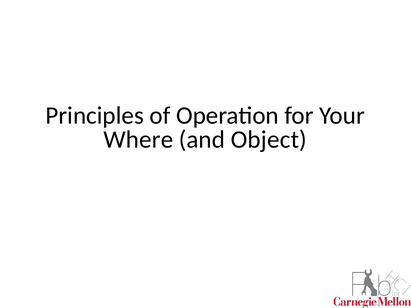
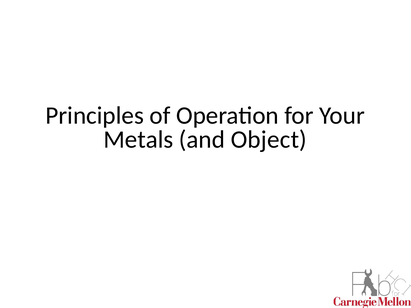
Where: Where -> Metals (138, 140)
